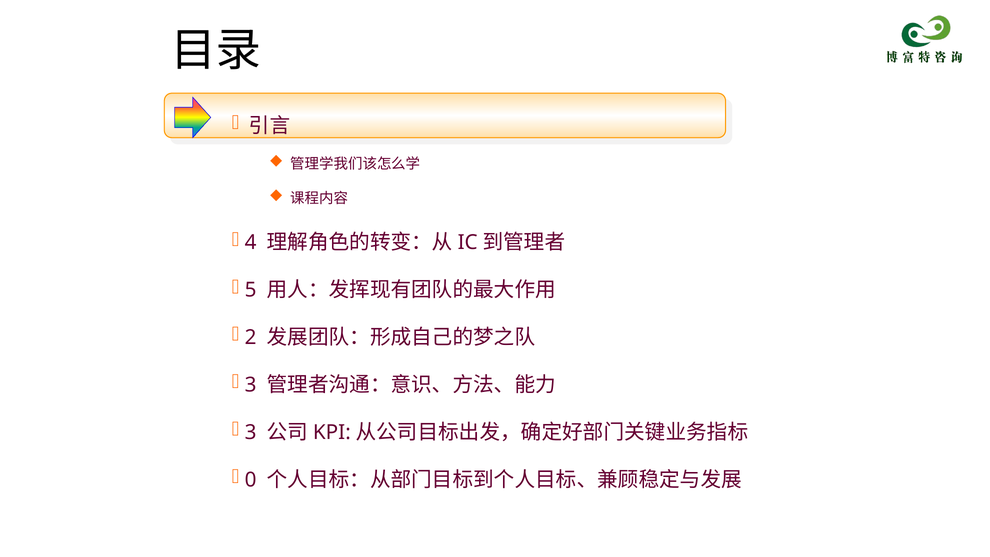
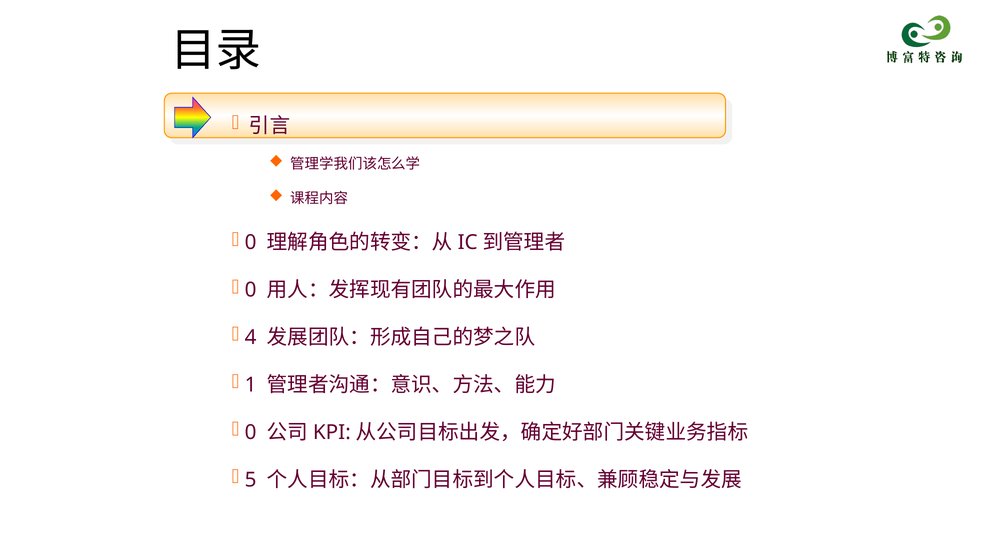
4: 4 -> 0 (251, 243)
5: 5 -> 0 (251, 290)
2: 2 -> 4 (251, 337)
3: 3 -> 1 (251, 385)
3: 3 -> 0 (251, 432)
0: 0 -> 5 (251, 480)
